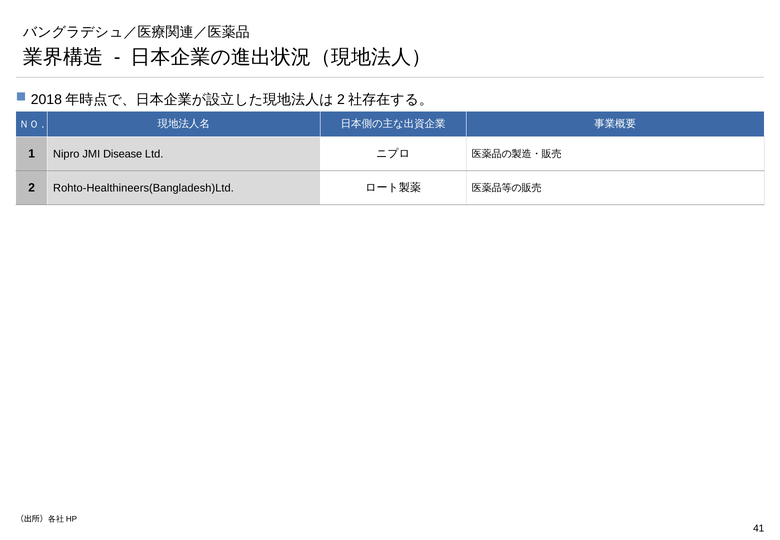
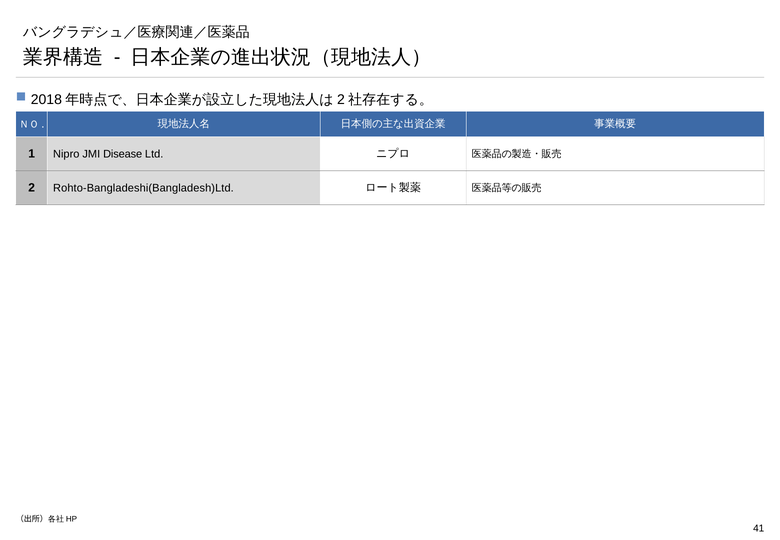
Rohto-Healthineers(Bangladesh)Ltd: Rohto-Healthineers(Bangladesh)Ltd -> Rohto-Bangladeshi(Bangladesh)Ltd (143, 188)
